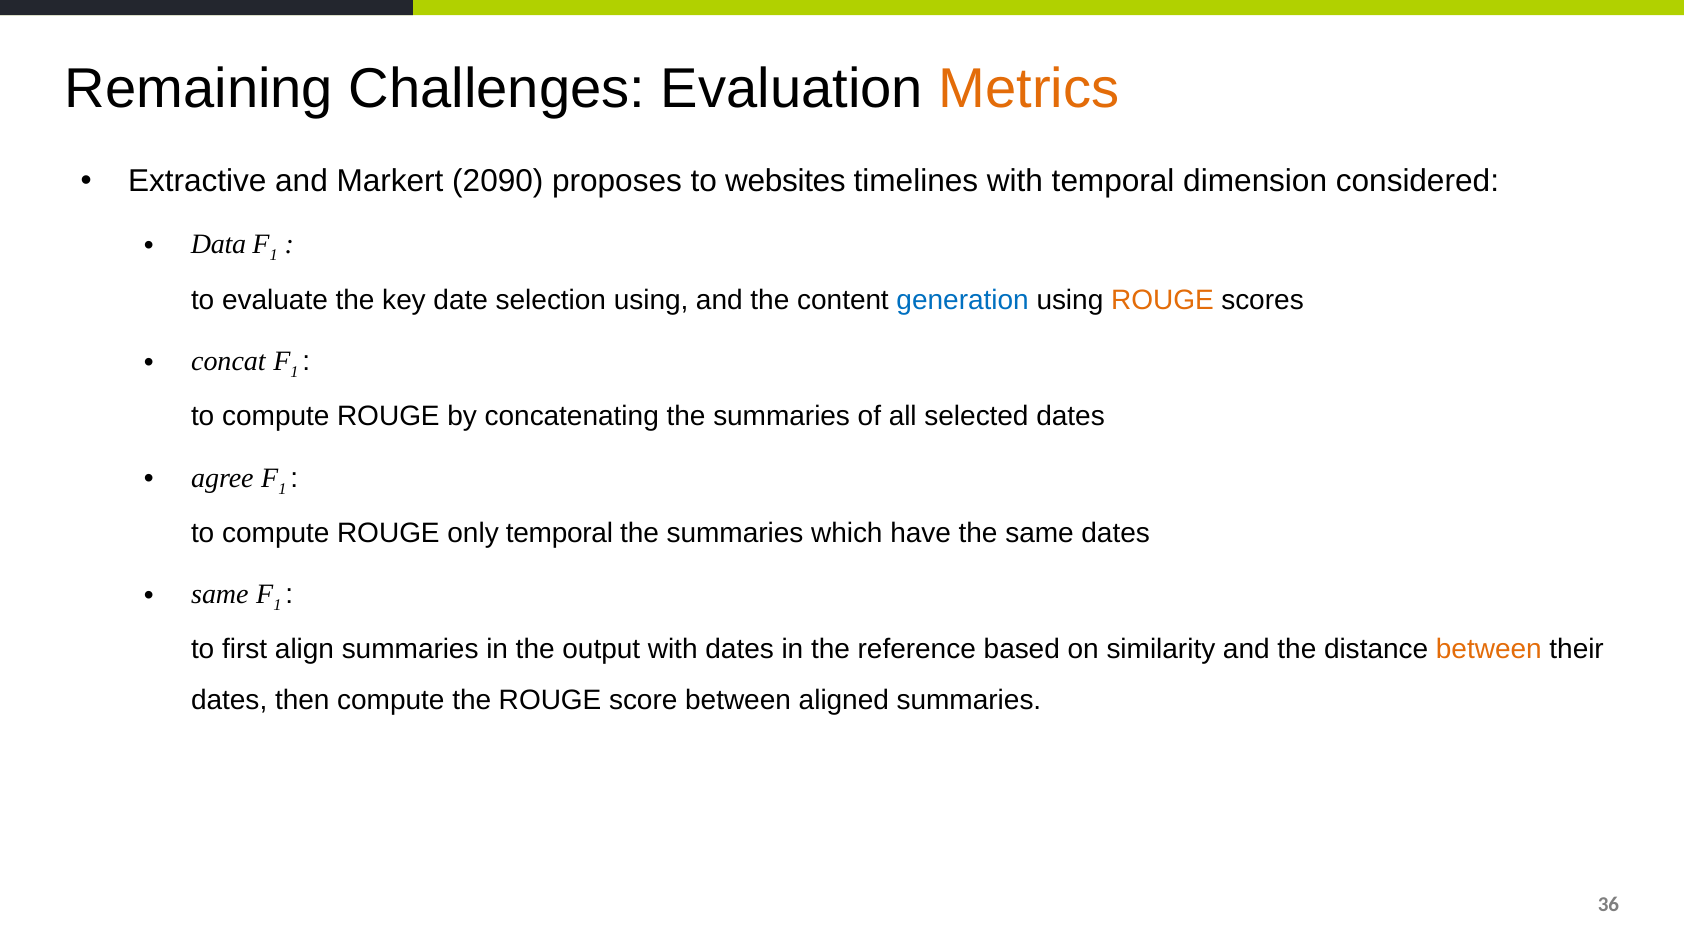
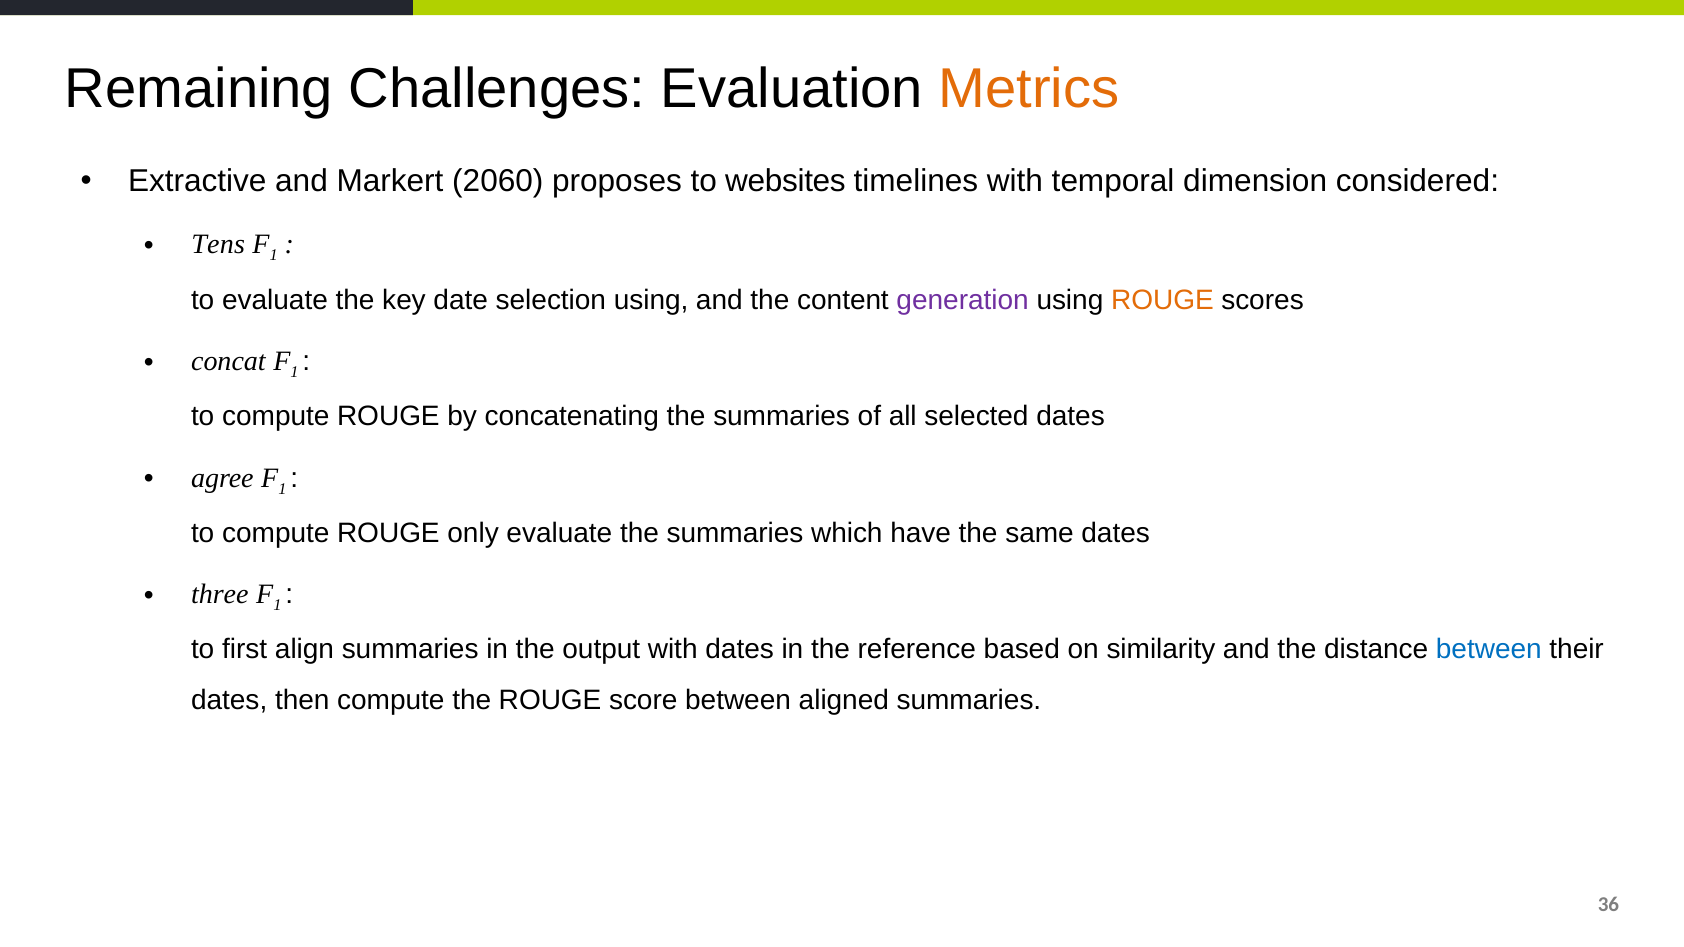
2090: 2090 -> 2060 (498, 181)
Data: Data -> Tens (218, 245)
generation colour: blue -> purple (963, 300)
only temporal: temporal -> evaluate (559, 533)
same: same -> three (220, 595)
between colour: orange -> blue (1489, 650)
